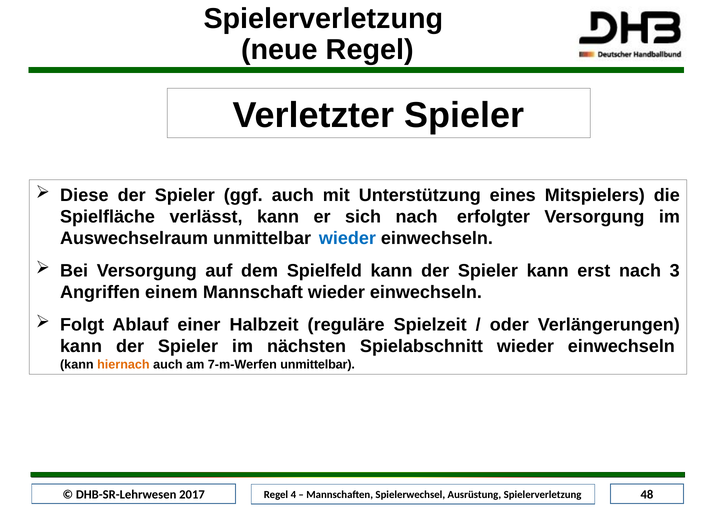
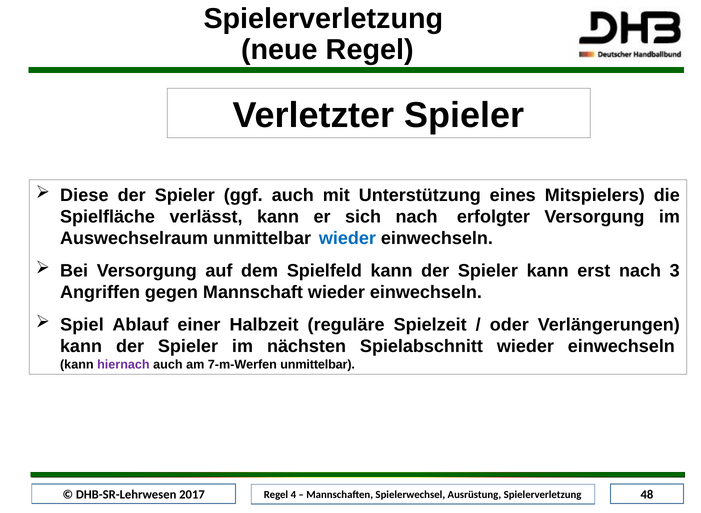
einem: einem -> gegen (171, 292)
Folgt: Folgt -> Spiel (82, 325)
hiernach colour: orange -> purple (123, 364)
